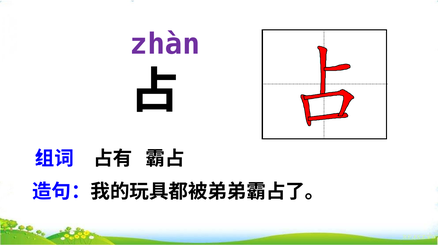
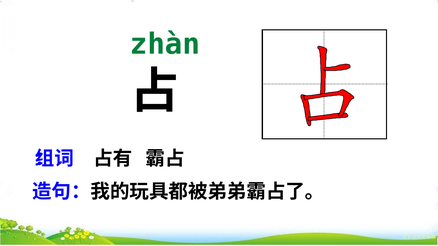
zhàn colour: purple -> green (165, 44)
